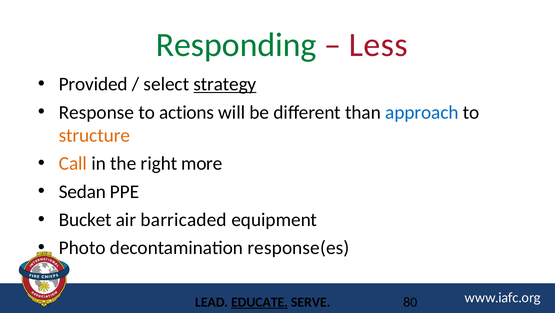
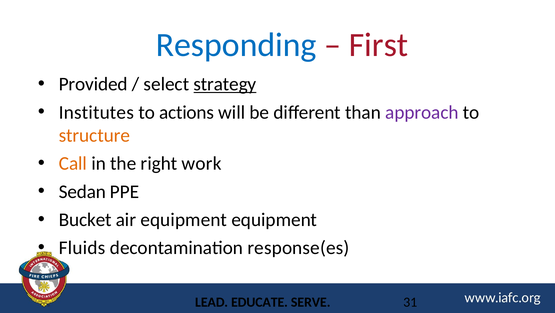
Responding colour: green -> blue (236, 45)
Less: Less -> First (378, 45)
Response: Response -> Institutes (96, 112)
approach colour: blue -> purple (422, 112)
more: more -> work (202, 163)
air barricaded: barricaded -> equipment (184, 219)
Photo: Photo -> Fluids (82, 247)
EDUCATE underline: present -> none (259, 302)
80: 80 -> 31 (410, 302)
